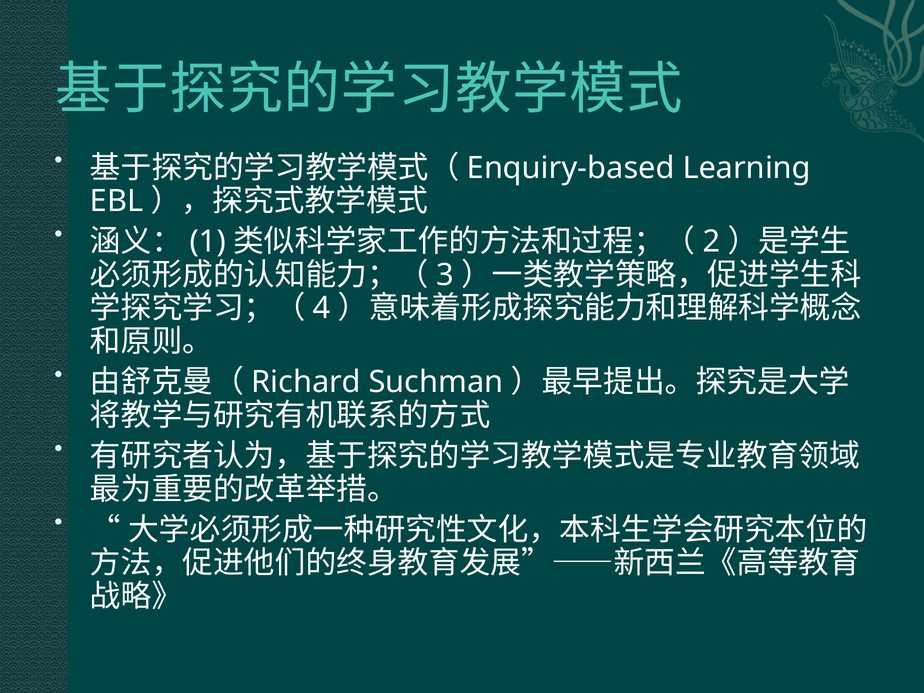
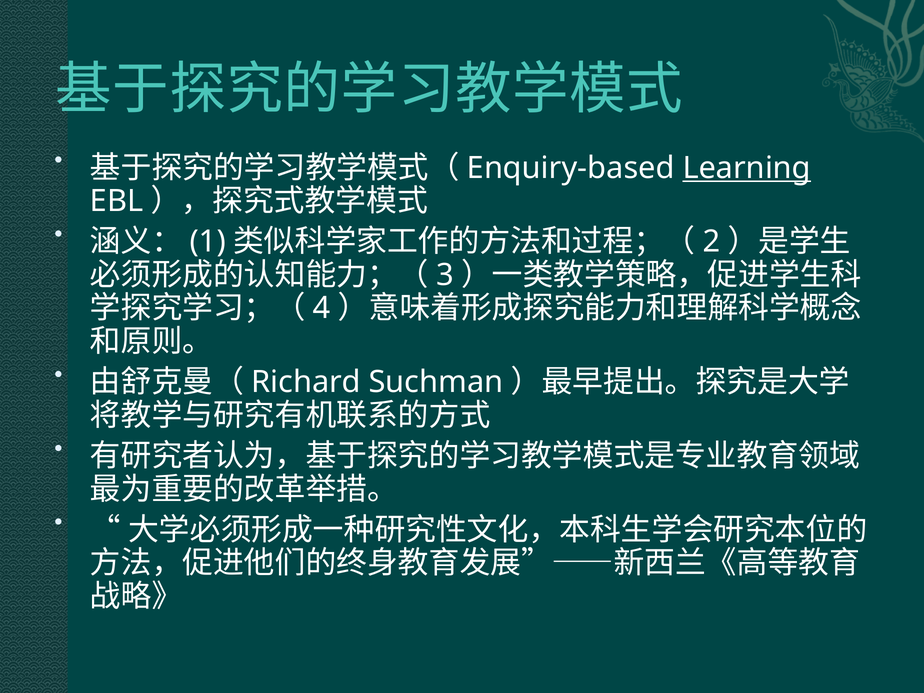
Learning underline: none -> present (747, 168)
